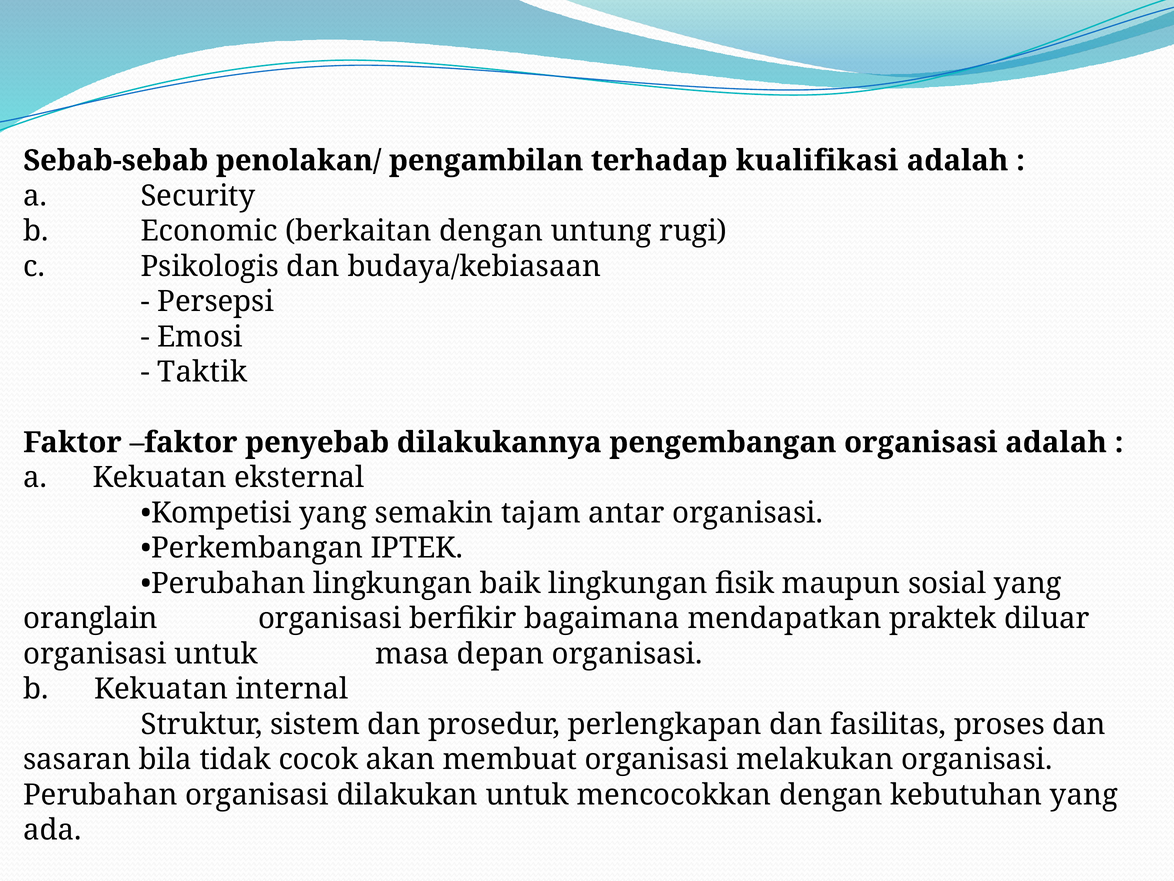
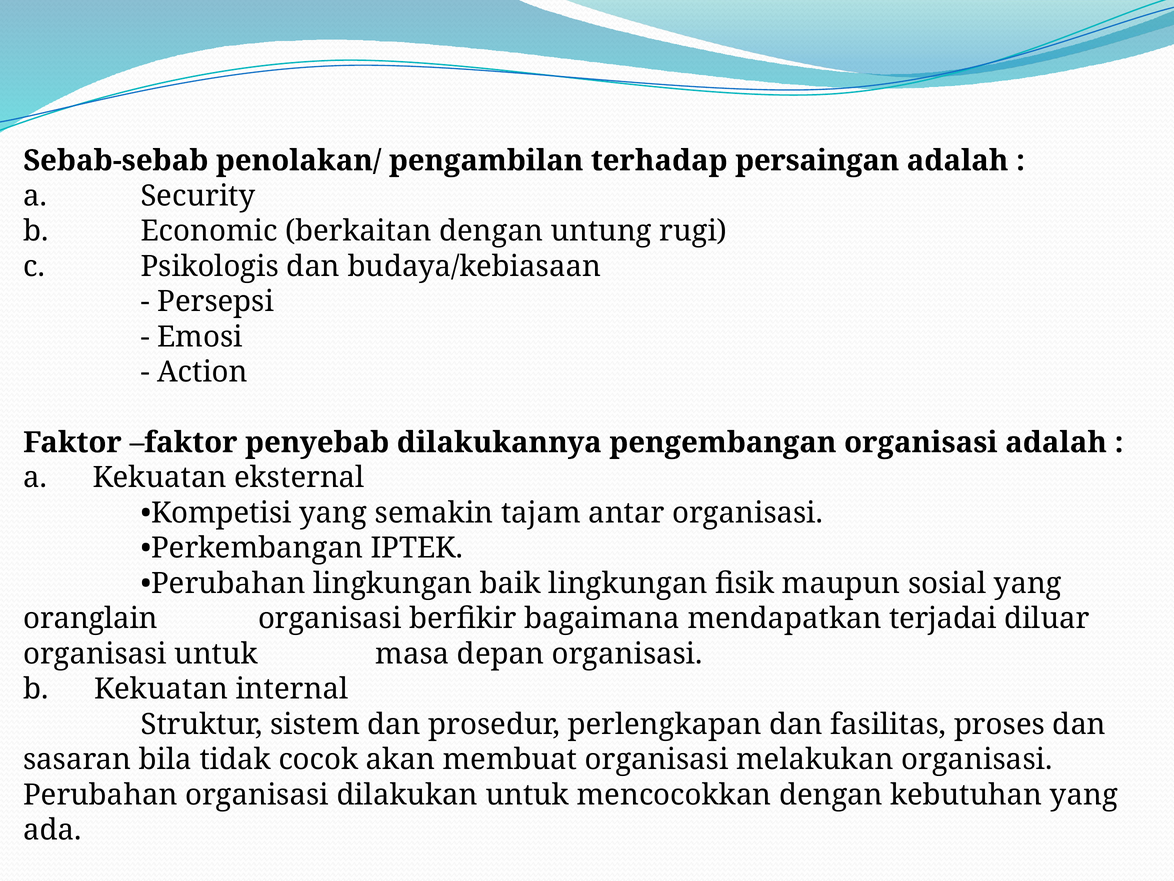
kualifikasi: kualifikasi -> persaingan (817, 161)
Taktik: Taktik -> Action (203, 372)
praktek: praktek -> terjadai (943, 618)
